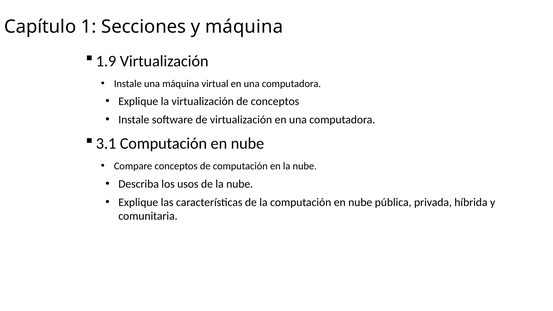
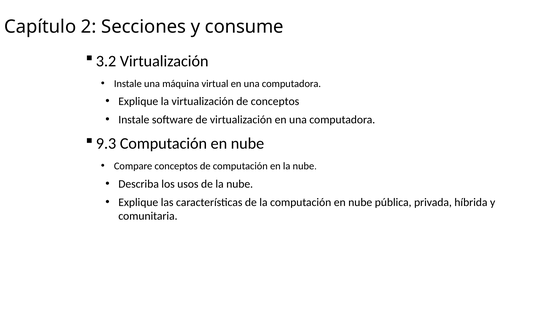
1: 1 -> 2 (89, 27)
y máquina: máquina -> consume (244, 27)
1.9: 1.9 -> 3.2 (106, 61)
3.1: 3.1 -> 9.3 (106, 144)
